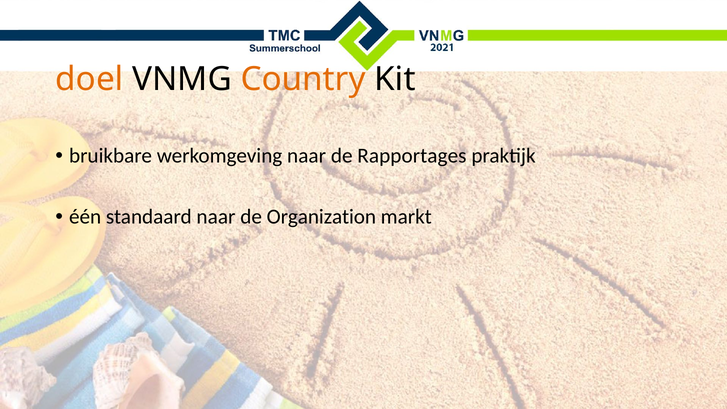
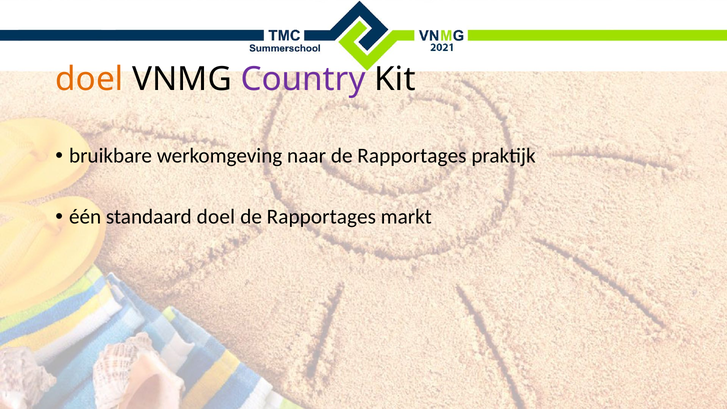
Country colour: orange -> purple (303, 79)
standaard naar: naar -> doel (216, 217)
Organization: Organization -> Rapportages (321, 217)
